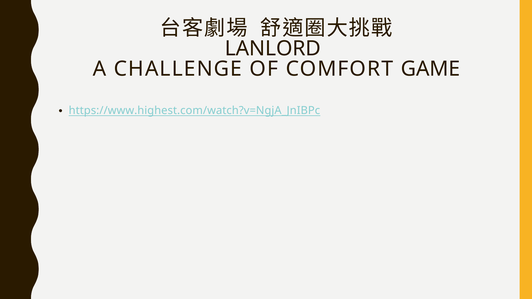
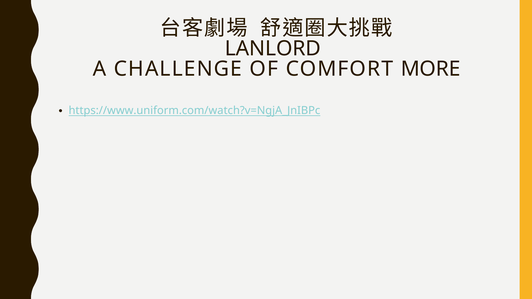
GAME: GAME -> MORE (431, 69)
https://www.highest.com/watch?v=NgjA_JnIBPc: https://www.highest.com/watch?v=NgjA_JnIBPc -> https://www.uniform.com/watch?v=NgjA_JnIBPc (194, 111)
